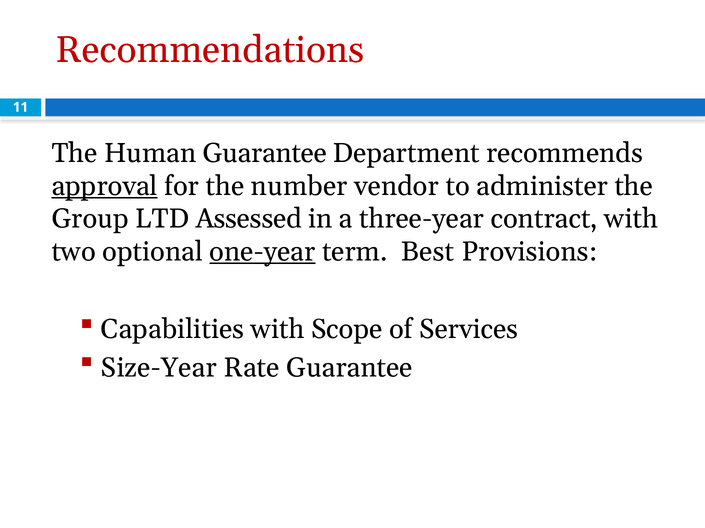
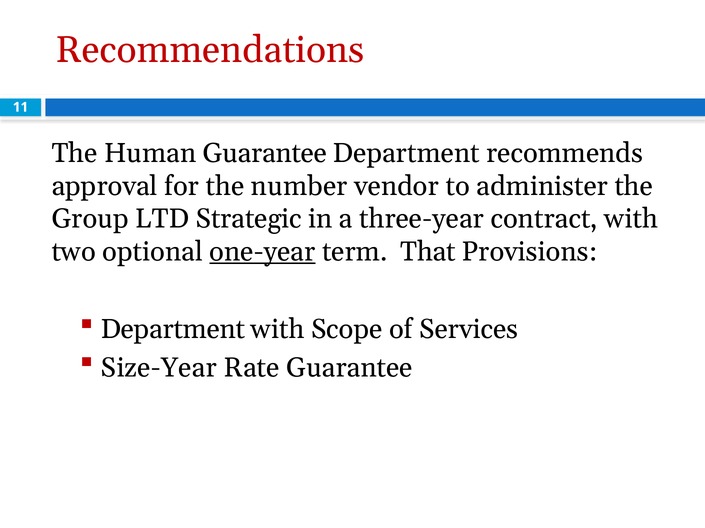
approval underline: present -> none (105, 186)
Assessed: Assessed -> Strategic (249, 219)
Best: Best -> That (428, 252)
Capabilities: Capabilities -> Department (173, 330)
